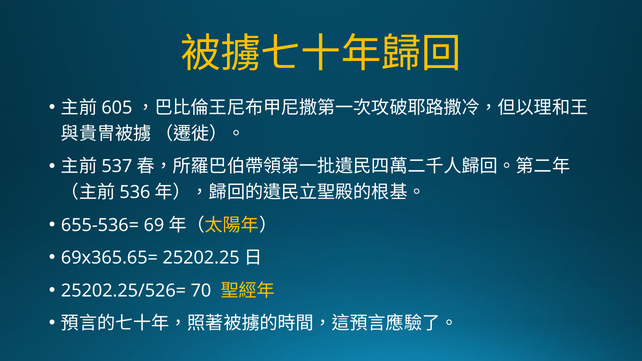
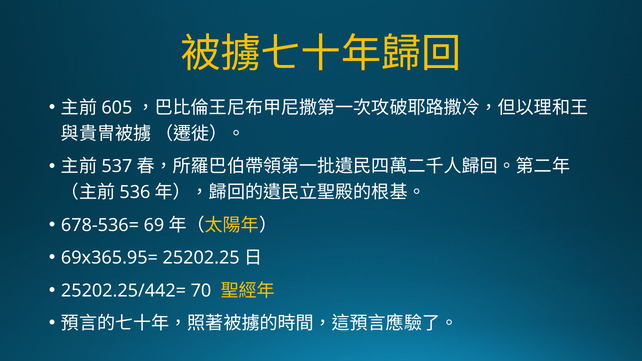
655-536=: 655-536= -> 678-536= (100, 225)
69x365.65=: 69x365.65= -> 69x365.95= (109, 258)
25202.25/526=: 25202.25/526= -> 25202.25/442= (124, 291)
